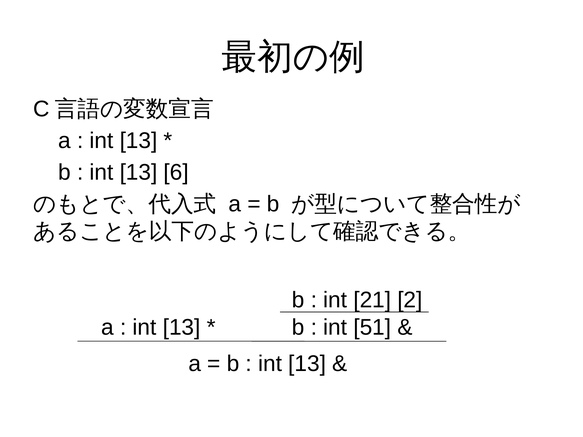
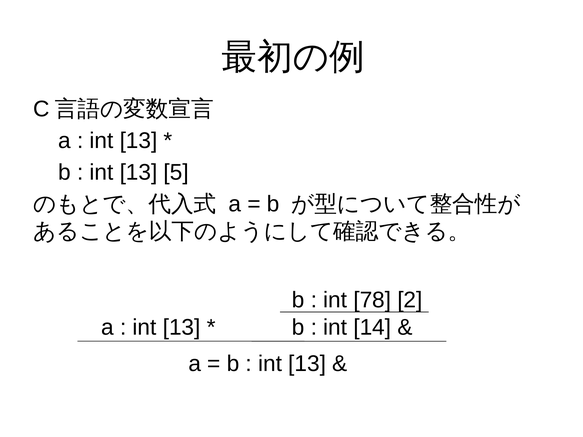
6: 6 -> 5 (176, 172)
21: 21 -> 78 (372, 300)
51: 51 -> 14 (372, 327)
